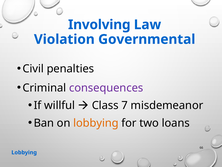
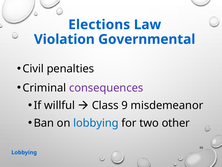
Involving: Involving -> Elections (99, 25)
7: 7 -> 9 (125, 105)
lobbying colour: orange -> blue (96, 123)
loans: loans -> other (176, 123)
